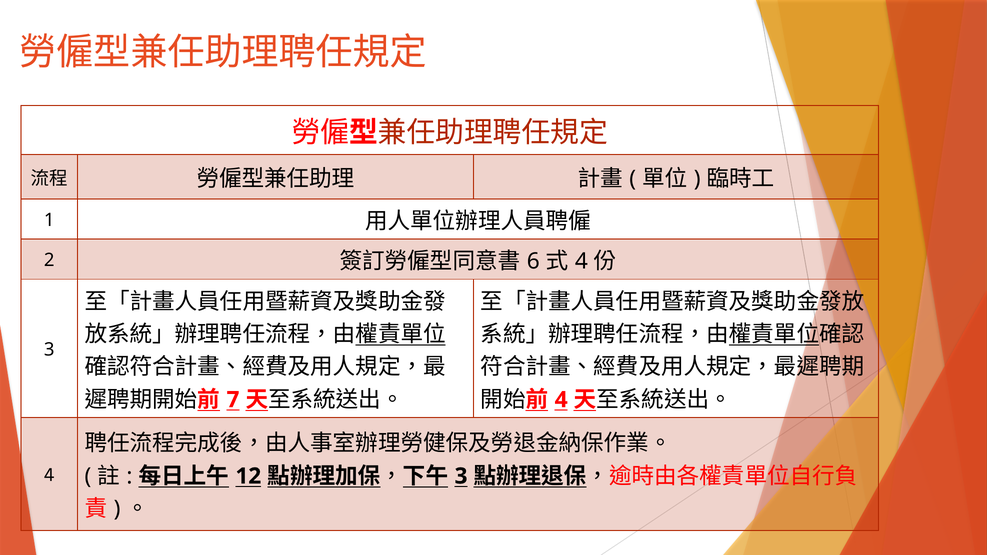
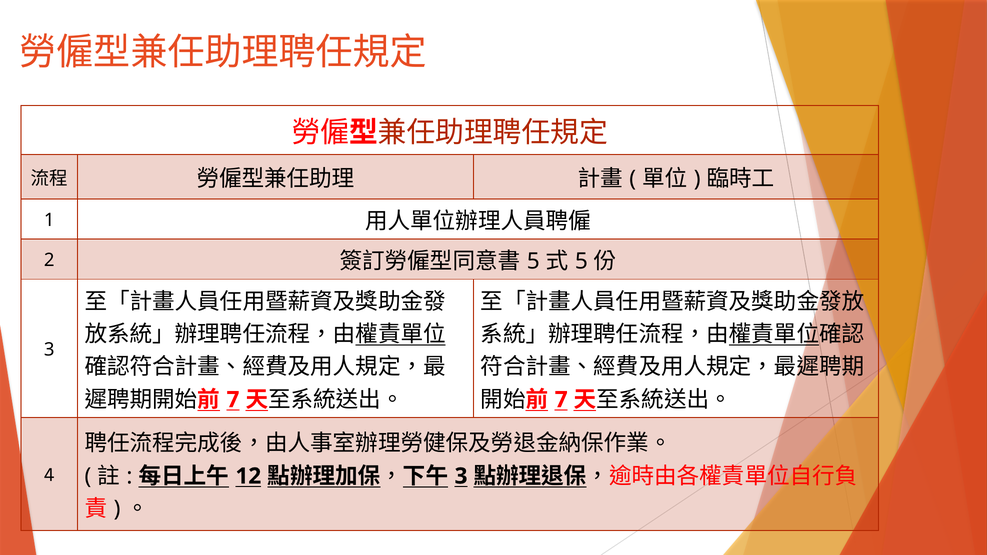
6: 6 -> 5 (533, 261)
4: 4 -> 5 (581, 261)
4: 4 -> 7 (561, 400)
